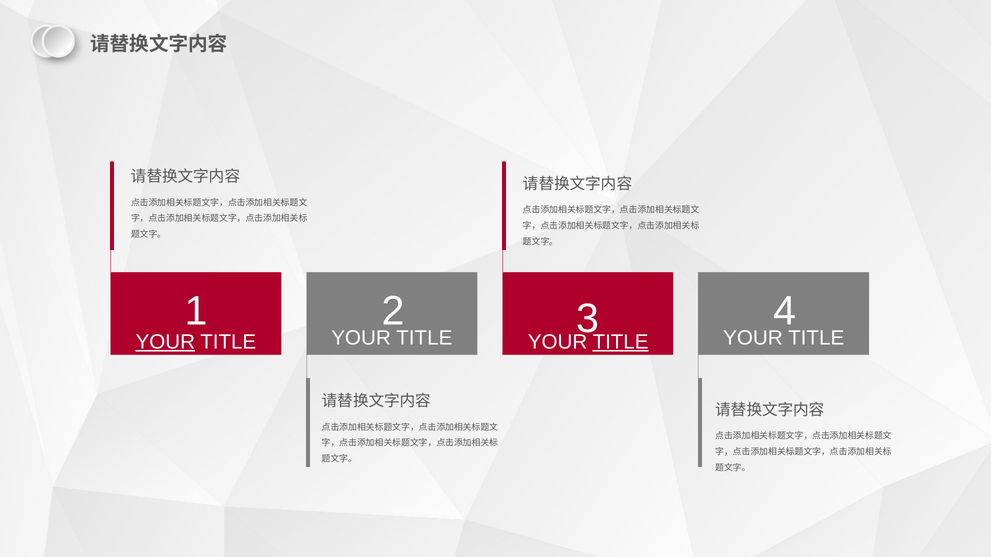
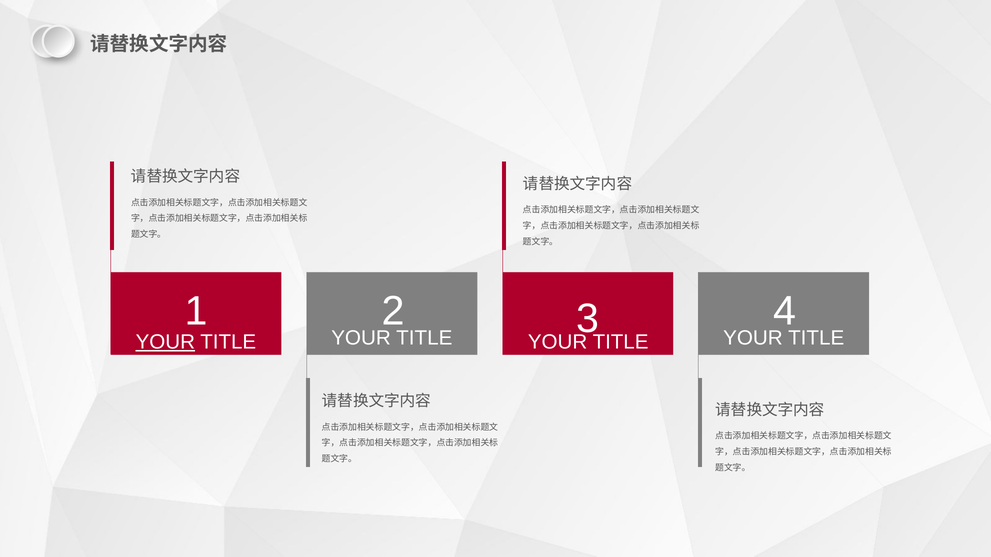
TITLE underline: present -> none (621, 342)
